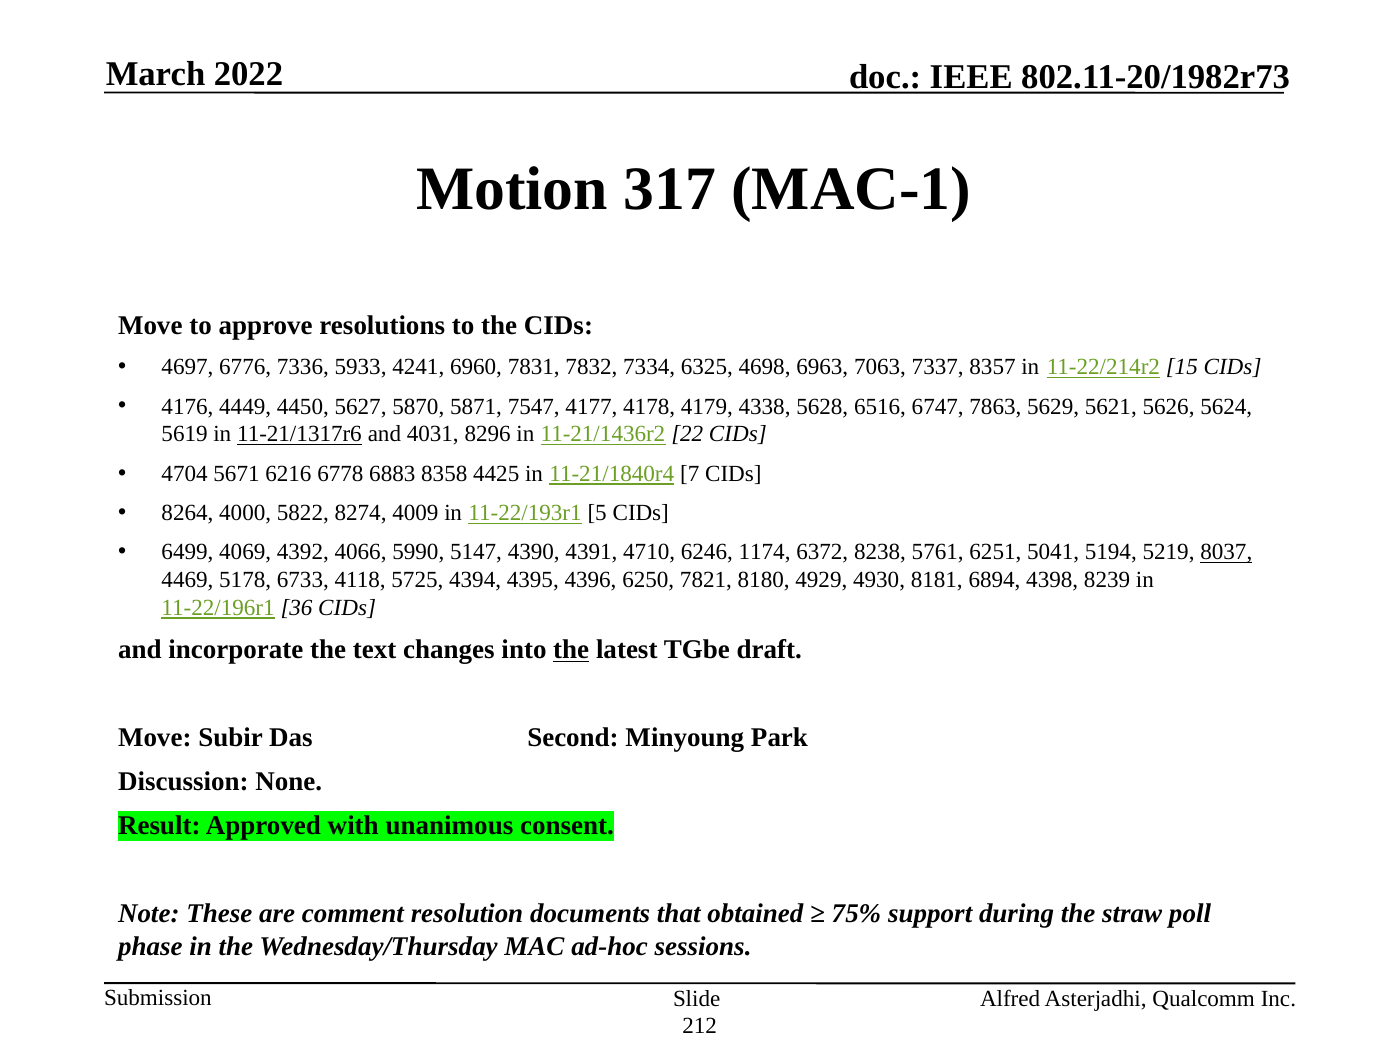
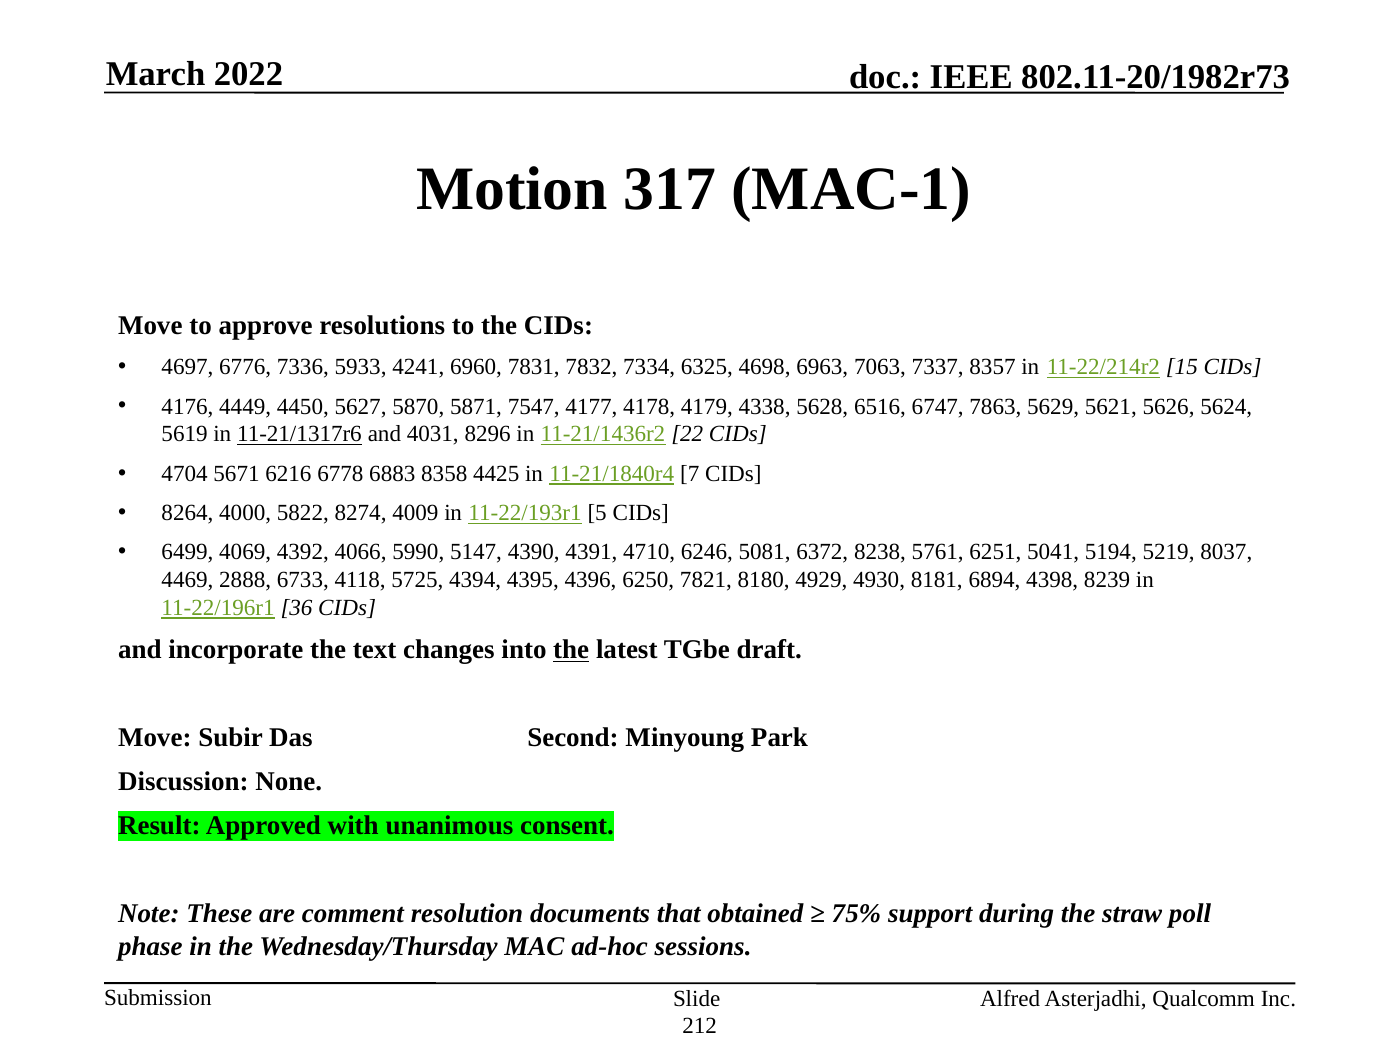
1174: 1174 -> 5081 (765, 552)
8037 underline: present -> none (1226, 552)
5178: 5178 -> 2888 (245, 580)
